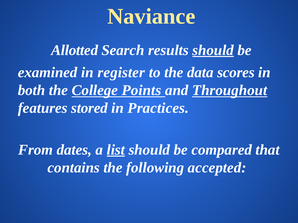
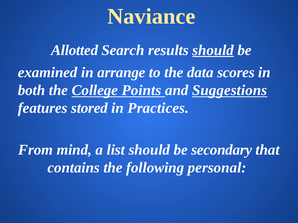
register: register -> arrange (121, 73)
Throughout: Throughout -> Suggestions (230, 90)
dates: dates -> mind (74, 150)
list underline: present -> none (116, 150)
compared: compared -> secondary (222, 150)
accepted: accepted -> personal (217, 168)
